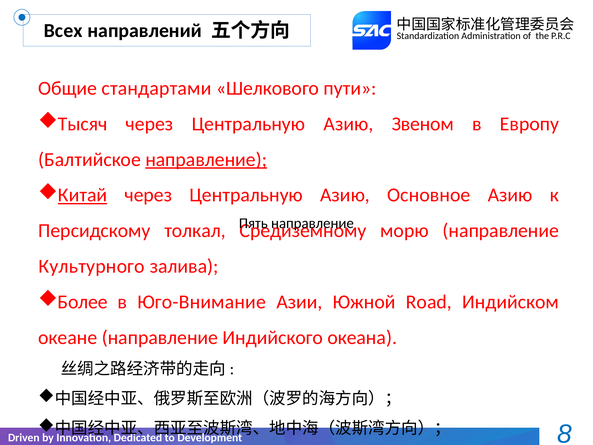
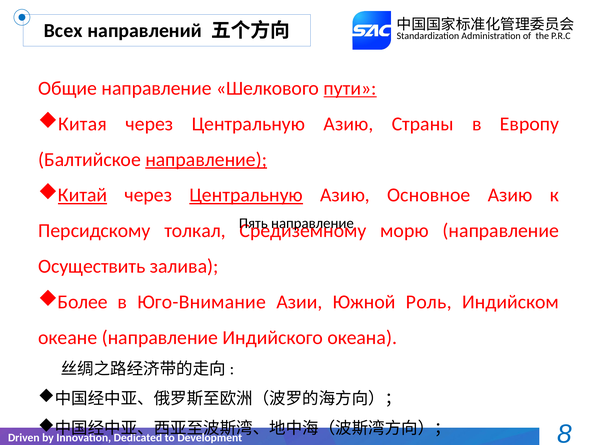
Общие стандартами: стандартами -> направление (157, 88)
пути underline: none -> present (350, 88)
Тысяч: Тысяч -> Китая (82, 124)
Звеном: Звеном -> Страны (423, 124)
Центральную underline: none -> present (246, 195)
Культурного: Культурного -> Осуществить (92, 266)
Road: Road -> Роль (429, 302)
